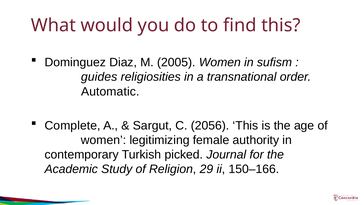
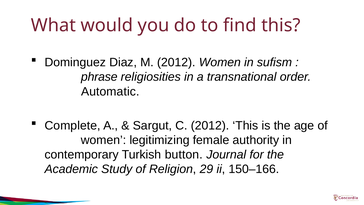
M 2005: 2005 -> 2012 (176, 62)
guides: guides -> phrase (99, 77)
C 2056: 2056 -> 2012 (210, 125)
picked: picked -> button (184, 154)
